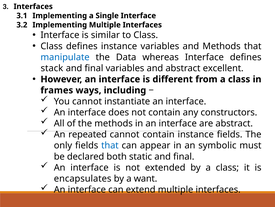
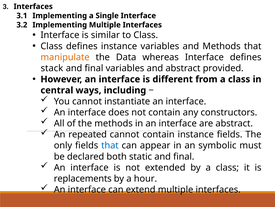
manipulate colour: blue -> orange (65, 57)
excellent: excellent -> provided (223, 68)
frames: frames -> central (57, 90)
encapsulates: encapsulates -> replacements (83, 178)
want: want -> hour (145, 178)
